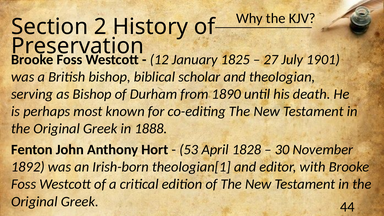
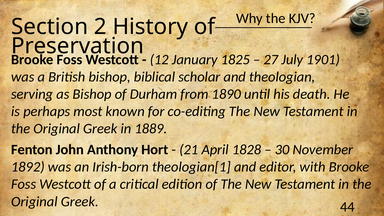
1888: 1888 -> 1889 (151, 129)
53: 53 -> 21 (189, 150)
